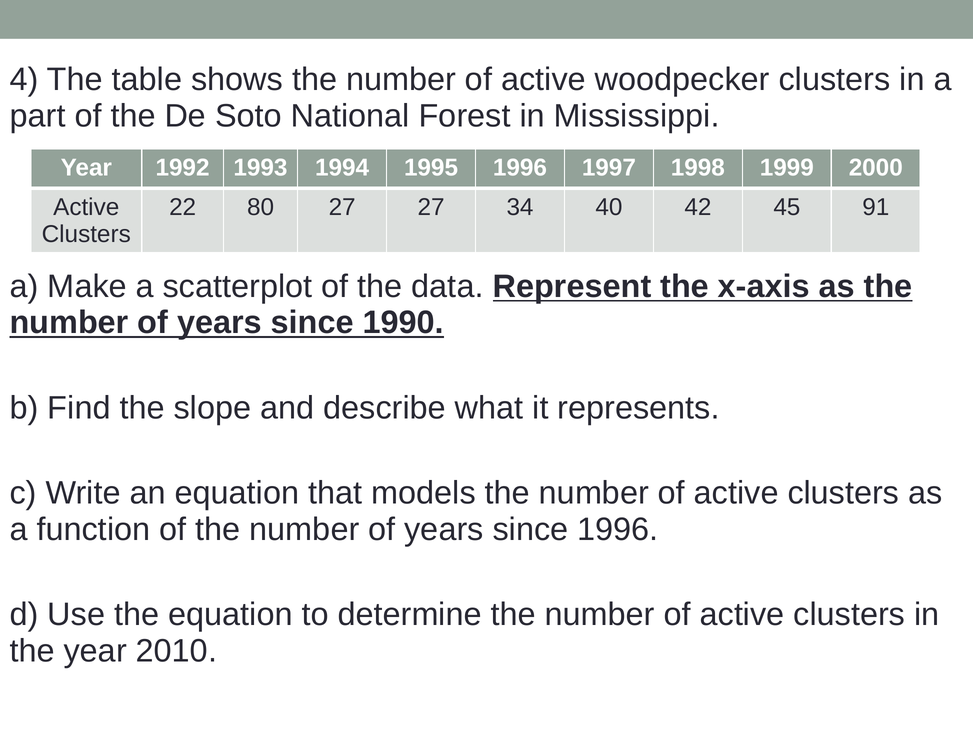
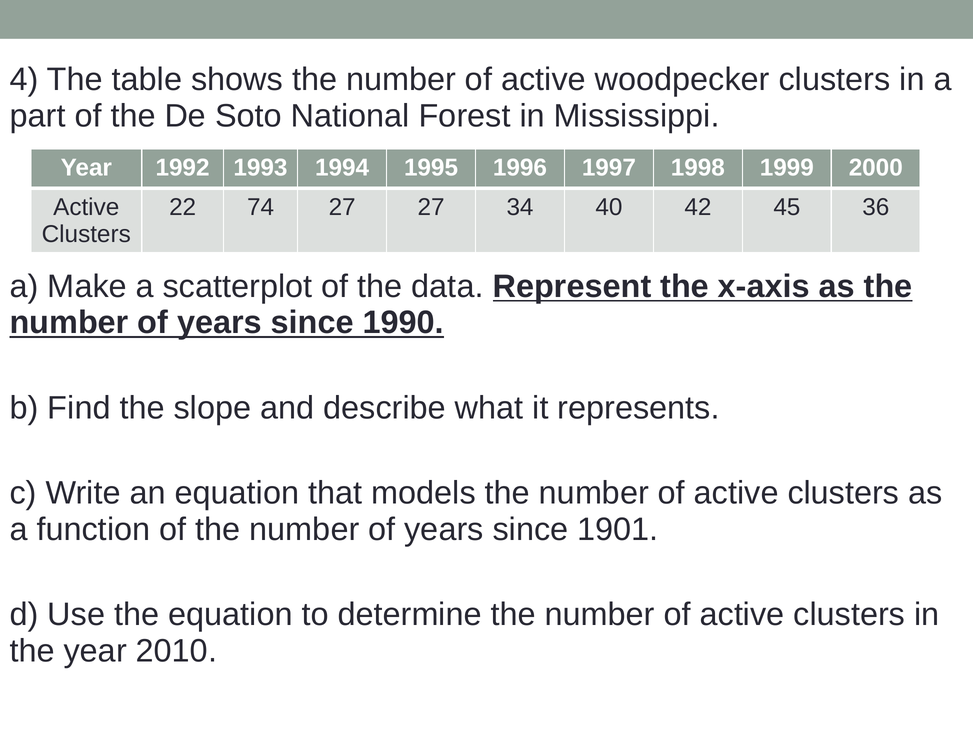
80: 80 -> 74 (261, 207)
91: 91 -> 36 (876, 207)
since 1996: 1996 -> 1901 (618, 529)
